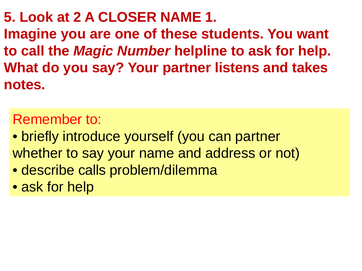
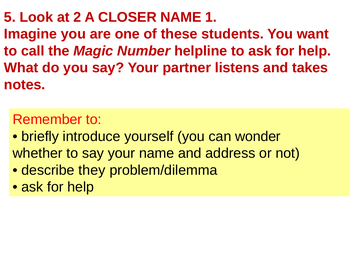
can partner: partner -> wonder (258, 137)
calls: calls -> they (92, 171)
